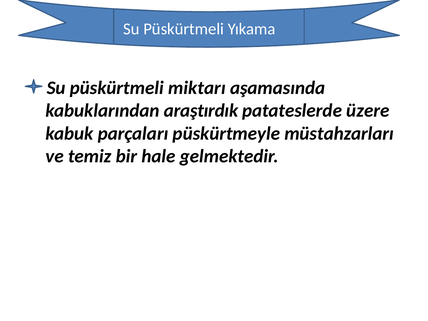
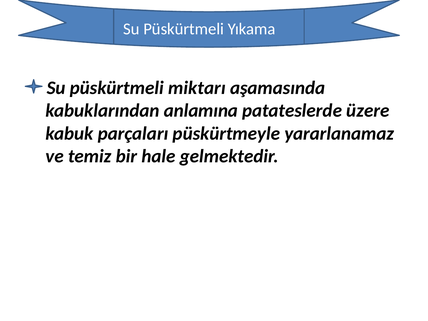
araştırdık: araştırdık -> anlamına (201, 111)
müstahzarları: müstahzarları -> yararlanamaz (339, 133)
